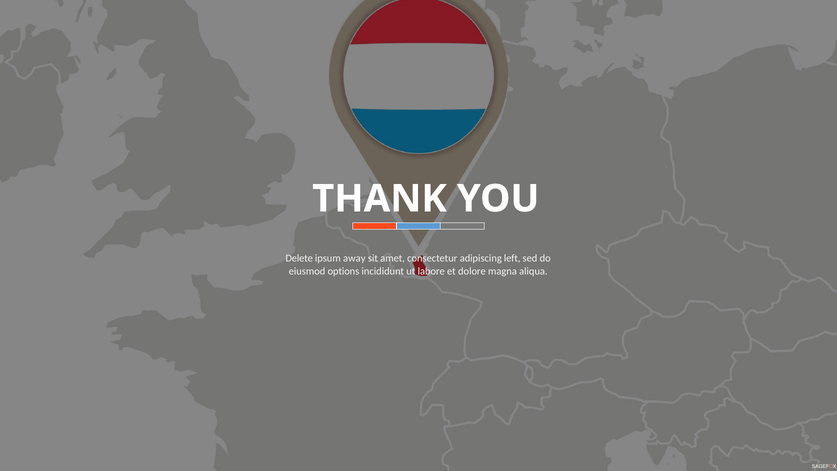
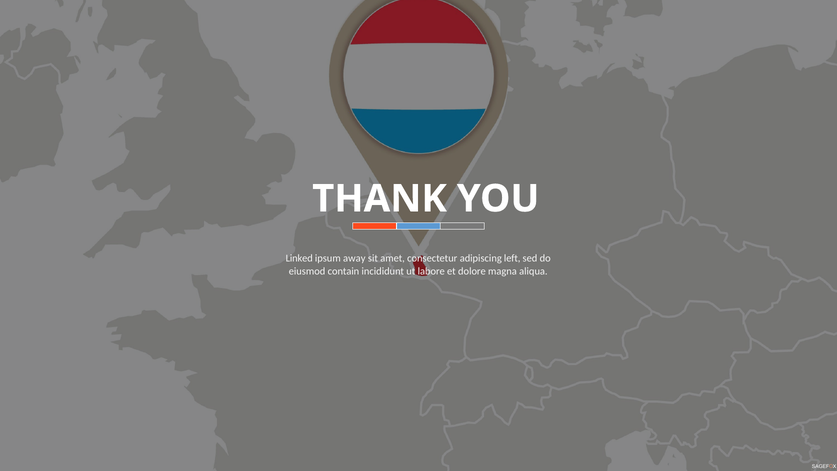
Delete: Delete -> Linked (299, 258)
options: options -> contain (343, 271)
